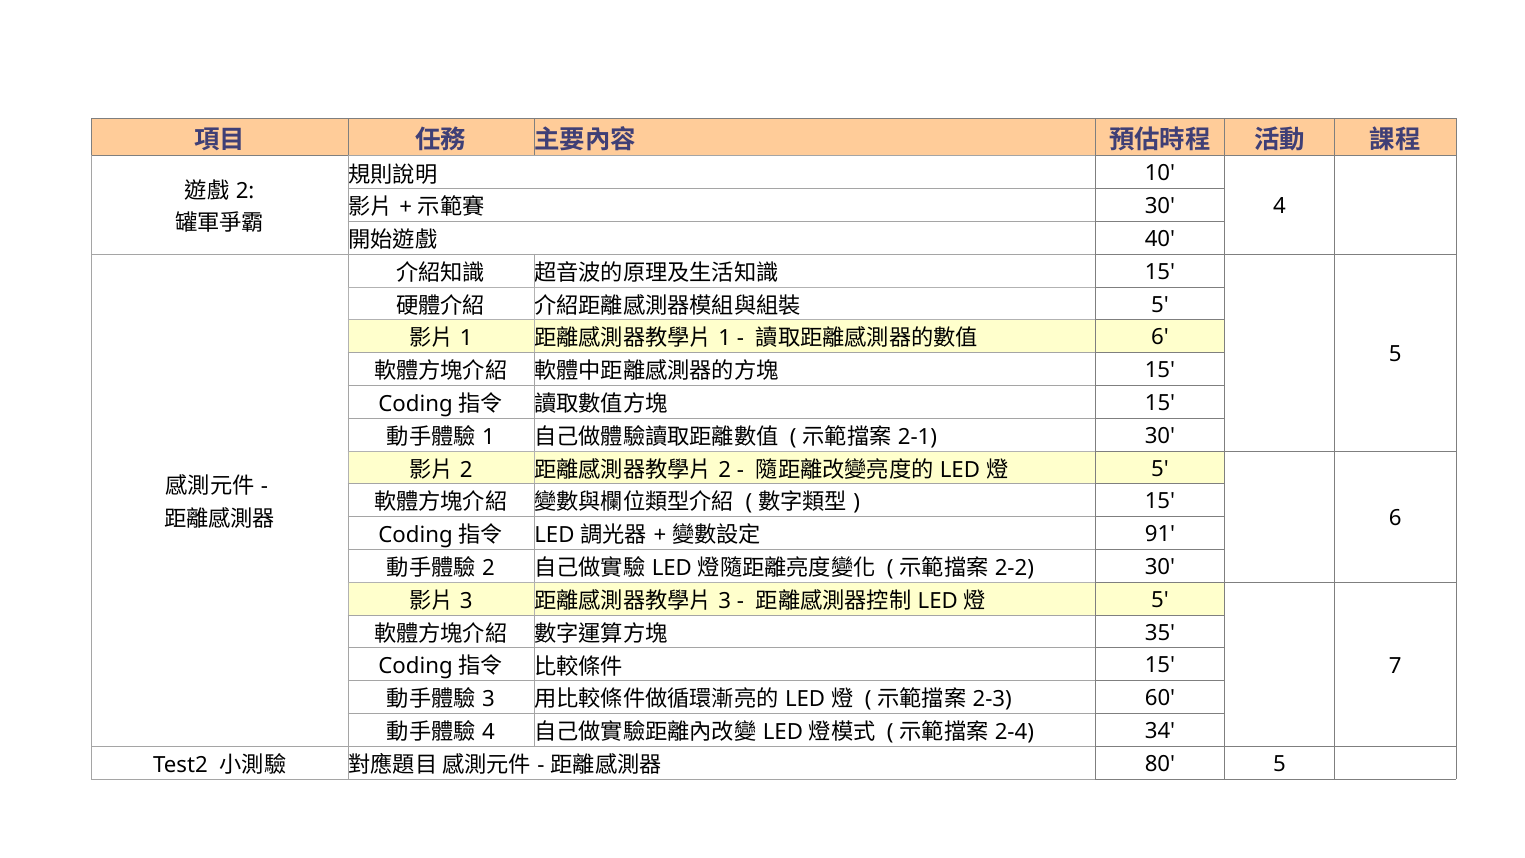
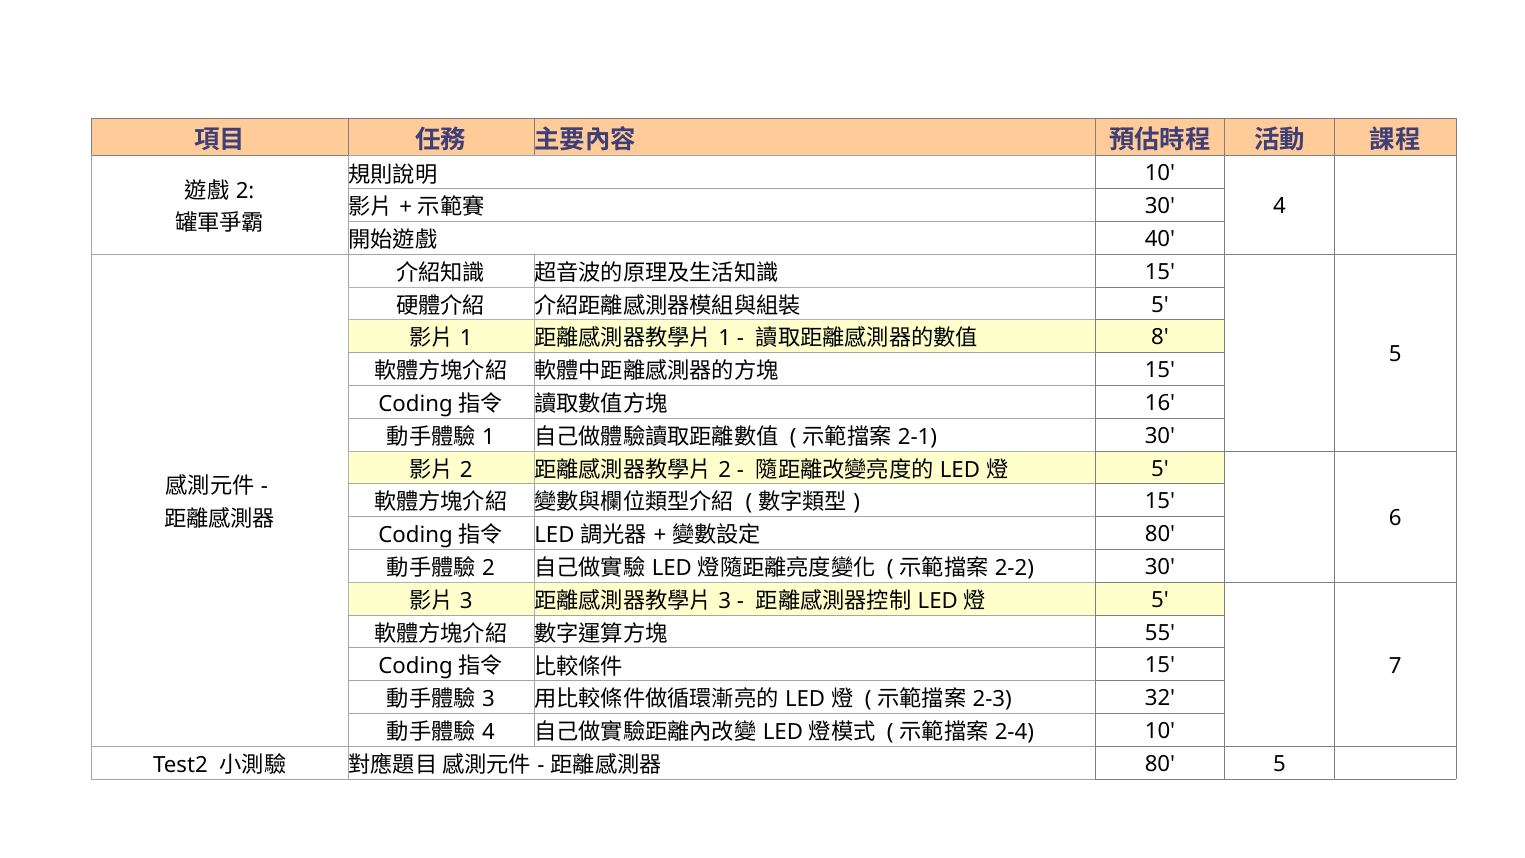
6: 6 -> 8 (1160, 337)
15: 15 -> 16 (1160, 403)
91: 91 -> 80 (1160, 534)
35: 35 -> 55 (1160, 633)
60: 60 -> 32 (1160, 698)
34: 34 -> 10 (1160, 731)
